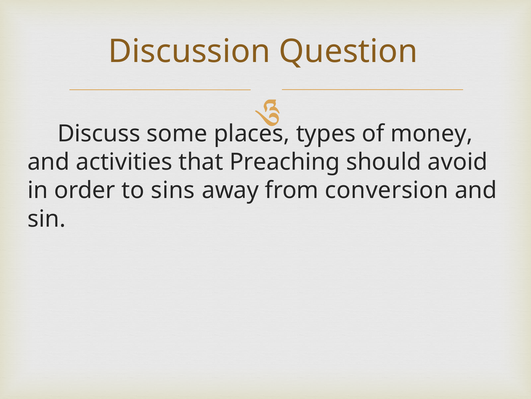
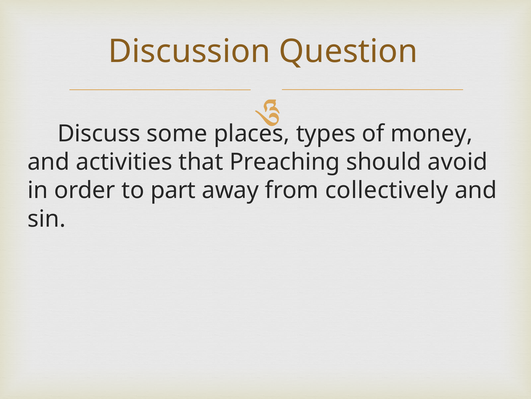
sins: sins -> part (173, 190)
conversion: conversion -> collectively (387, 190)
